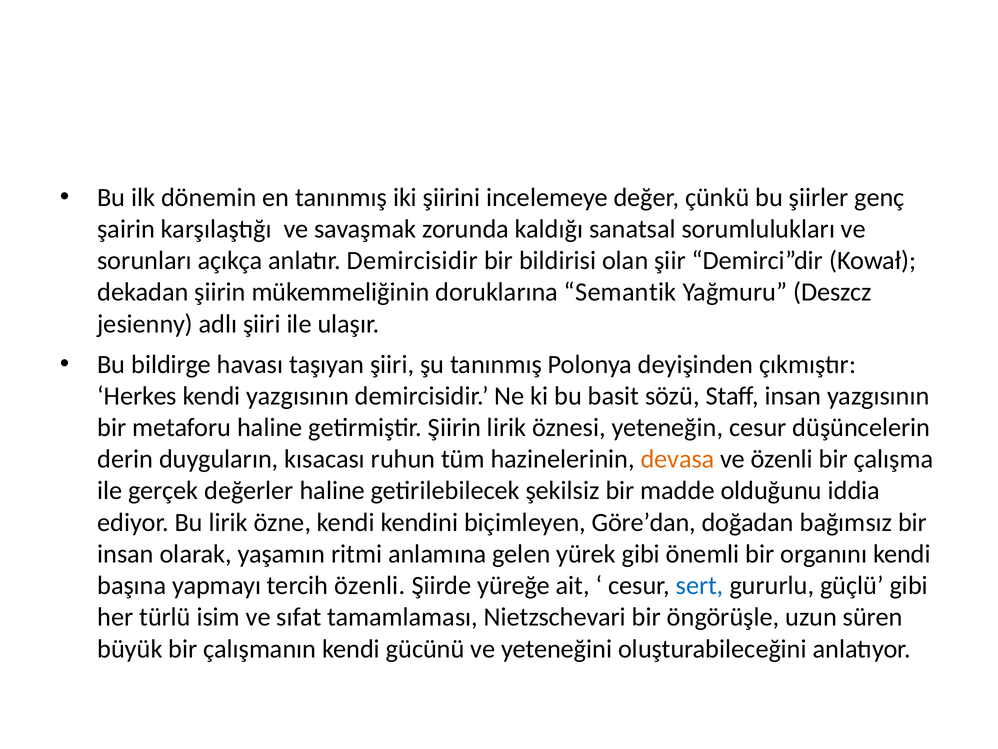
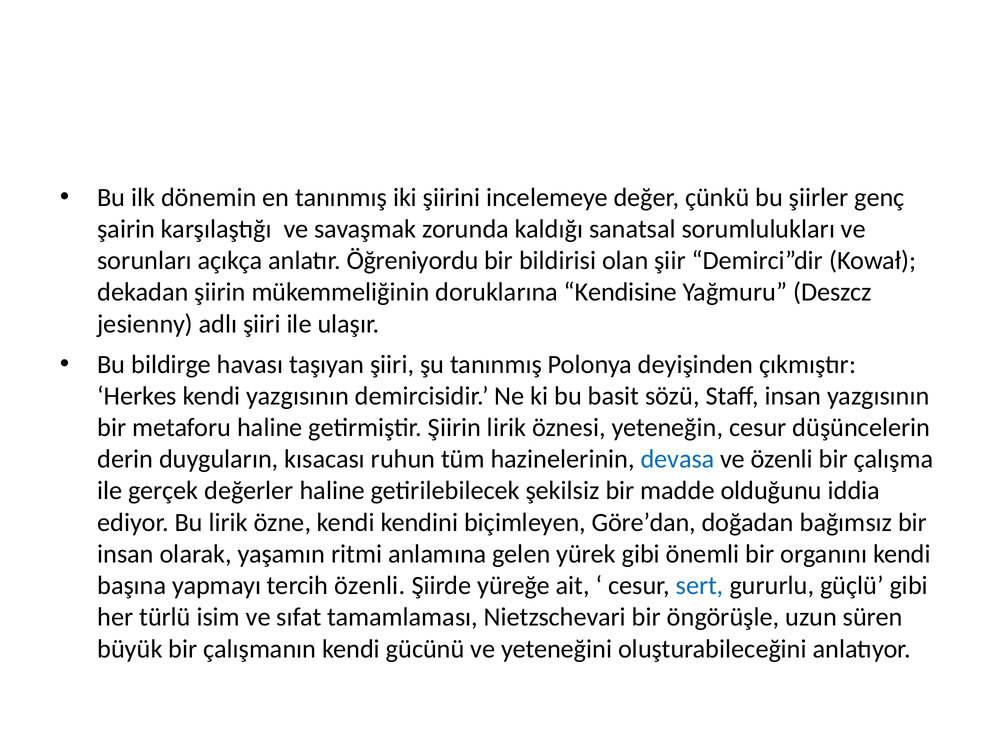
anlatır Demircisidir: Demircisidir -> Öğreniyordu (413, 260)
Semantik: Semantik -> Kendisine (620, 292)
devasa colour: orange -> blue (678, 459)
